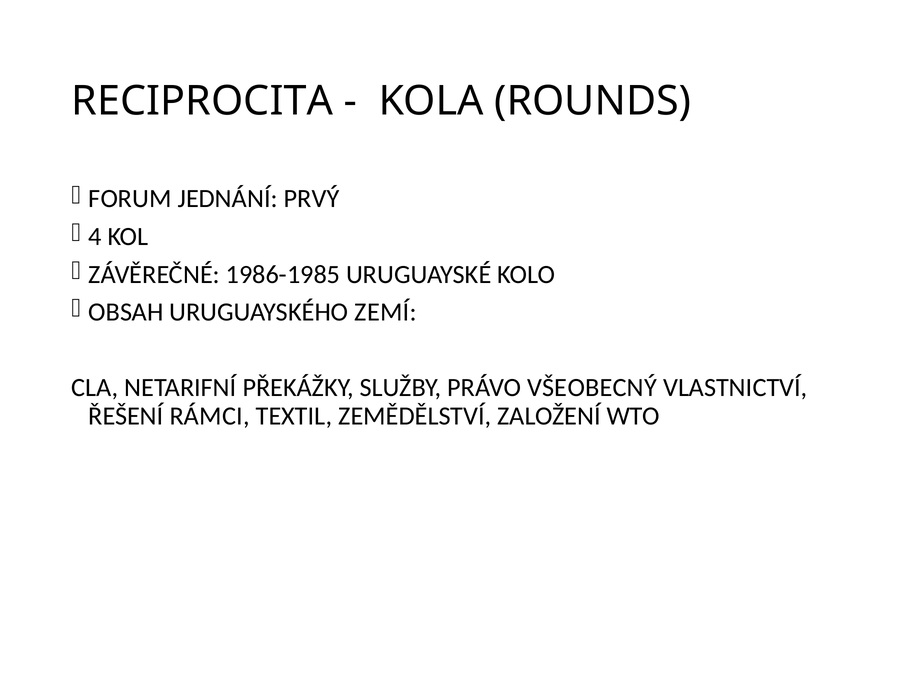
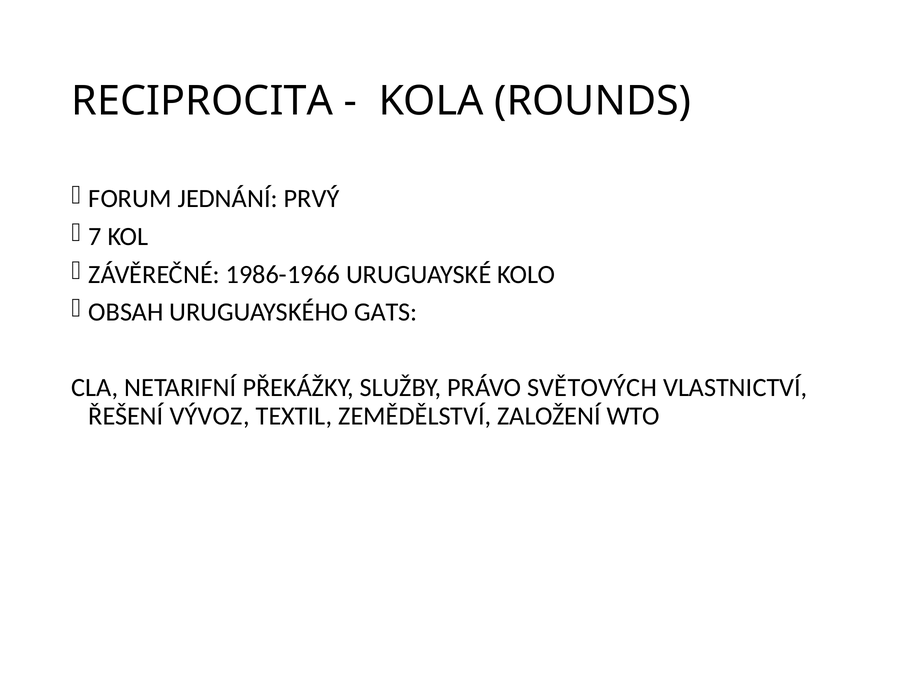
4: 4 -> 7 (95, 237)
1986-1985: 1986-1985 -> 1986-1966 (283, 274)
ZEMÍ: ZEMÍ -> GATS (386, 312)
VŠEOBECNÝ: VŠEOBECNÝ -> SVĚTOVÝCH (592, 388)
RÁMCI: RÁMCI -> VÝVOZ (210, 416)
